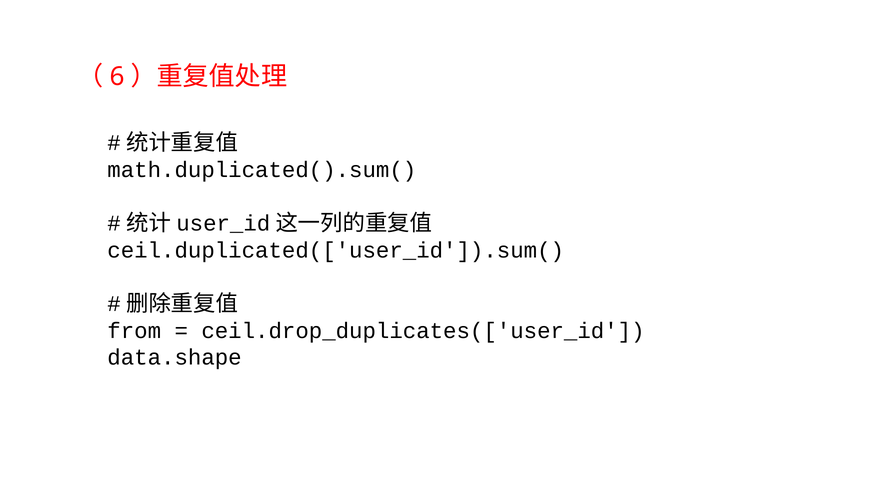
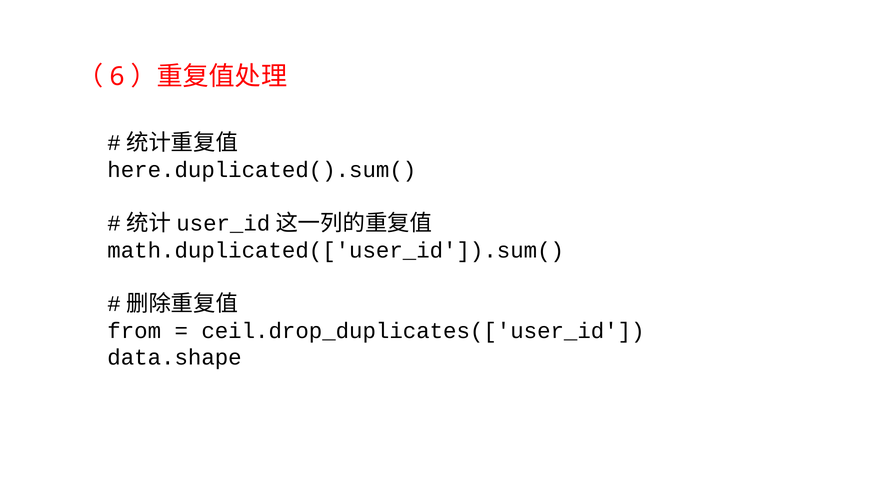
math.duplicated().sum(: math.duplicated().sum( -> here.duplicated().sum( (262, 170)
ceil.duplicated(['user_id']).sum(: ceil.duplicated(['user_id']).sum( -> math.duplicated(['user_id']).sum( (336, 250)
